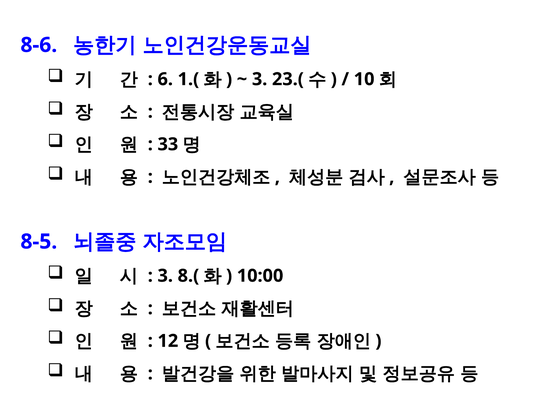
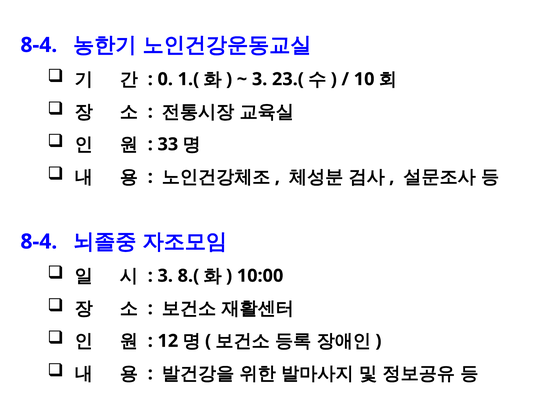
8-6: 8-6 -> 8-4 (39, 45)
6: 6 -> 0 (165, 79)
8-5: 8-5 -> 8-4 (39, 242)
